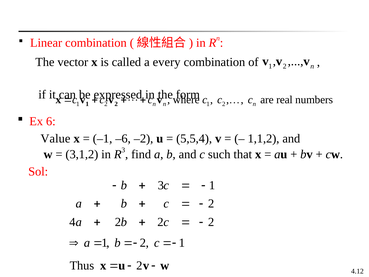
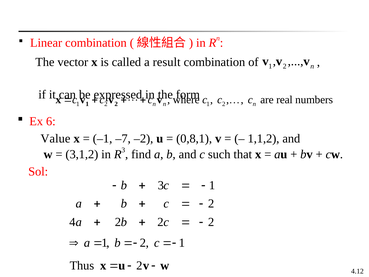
every: every -> result (167, 62)
–6: –6 -> –7 (123, 138)
5,5,4: 5,5,4 -> 0,8,1 (194, 138)
